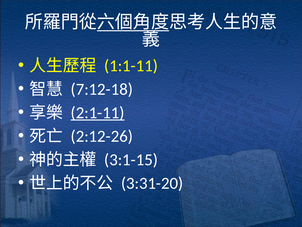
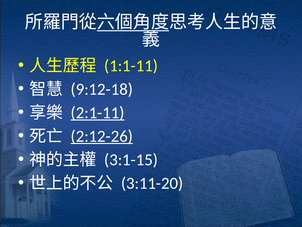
7:12-18: 7:12-18 -> 9:12-18 (102, 89)
2:12-26 underline: none -> present (102, 136)
3:31-20: 3:31-20 -> 3:11-20 (152, 183)
